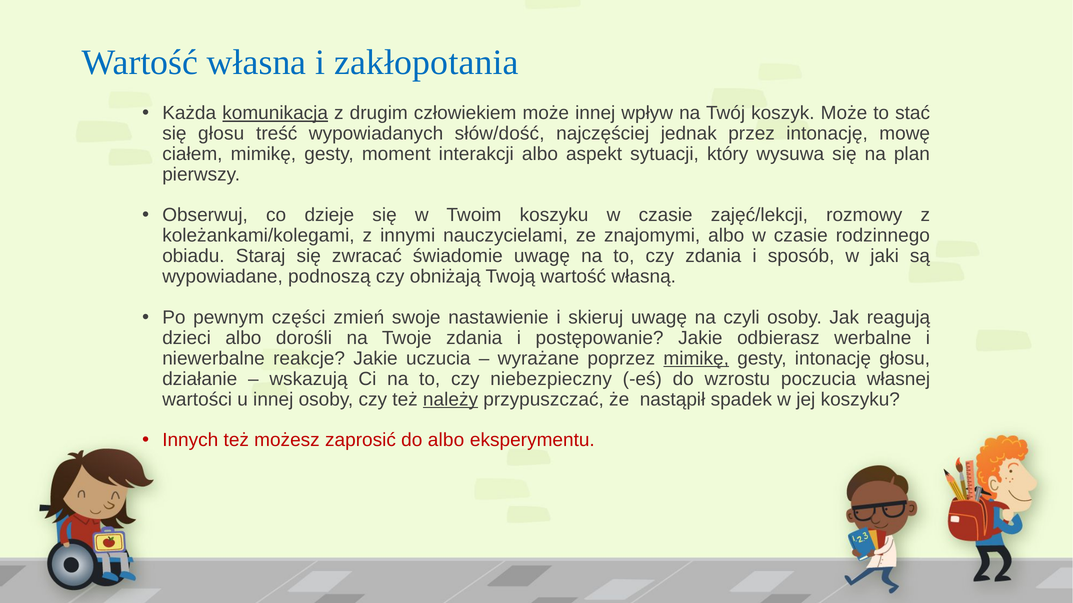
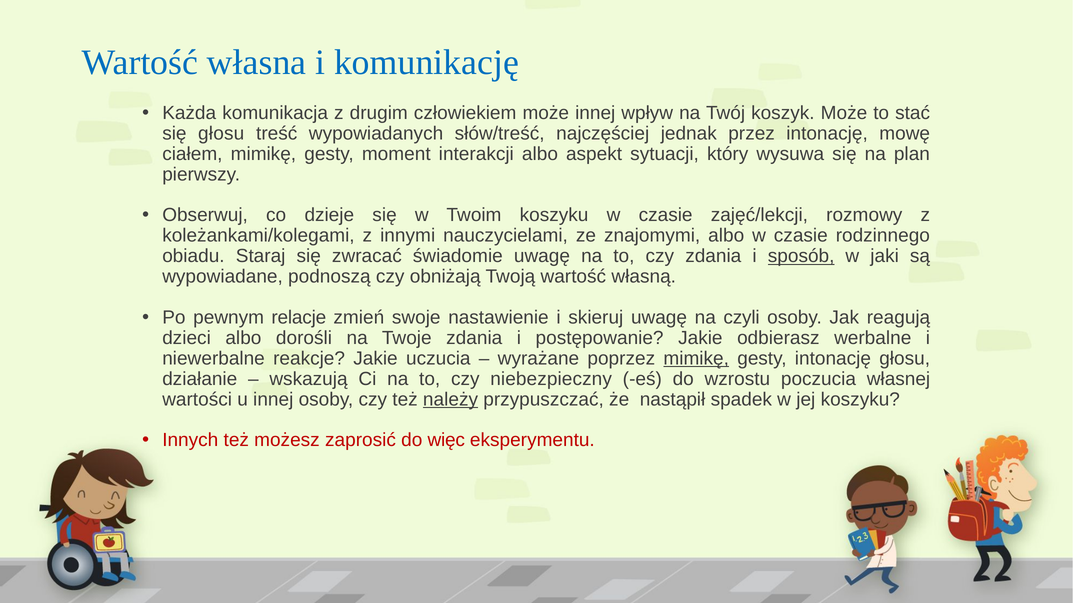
zakłopotania: zakłopotania -> komunikację (426, 63)
komunikacja underline: present -> none (275, 113)
słów/dość: słów/dość -> słów/treść (500, 134)
sposób underline: none -> present (801, 256)
części: części -> relacje (299, 318)
do albo: albo -> więc (446, 440)
